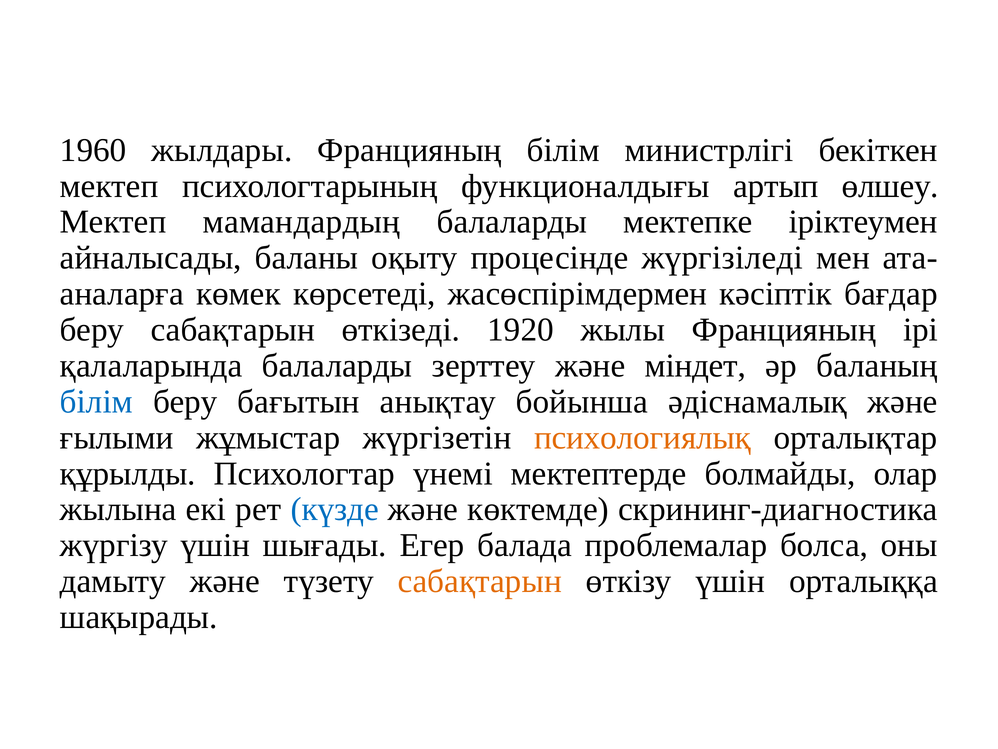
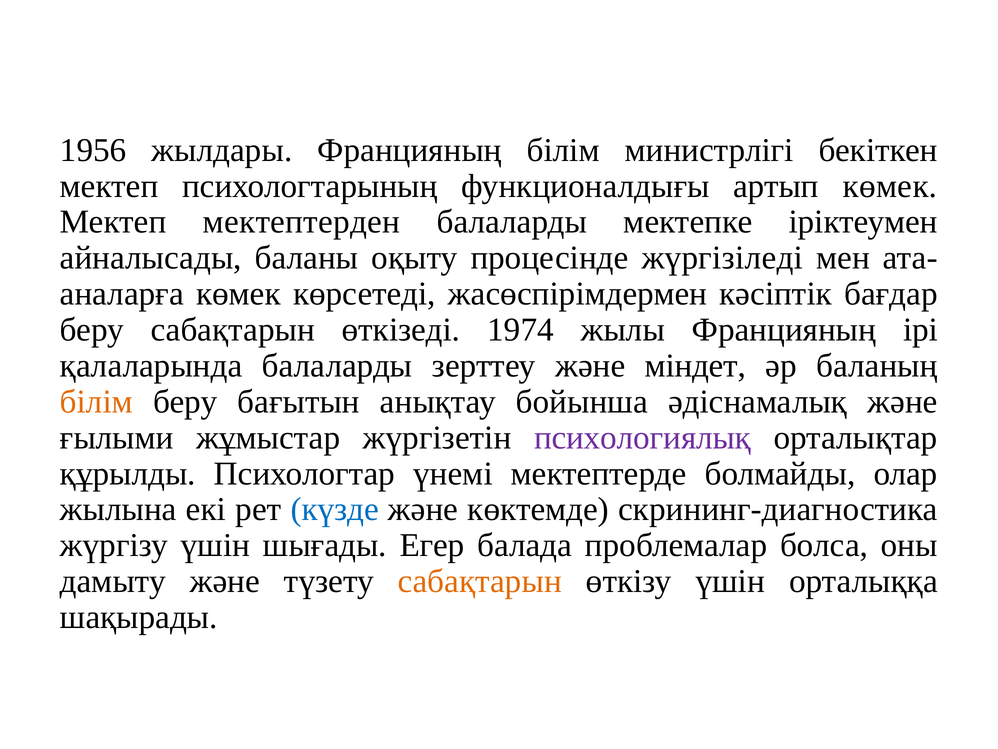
1960: 1960 -> 1956 (93, 150)
артып өлшеу: өлшеу -> көмек (890, 186)
мамандардың: мамандардың -> мектептерден (301, 222)
1920: 1920 -> 1974 (521, 330)
білім colour: blue -> orange (96, 401)
психологиялық colour: orange -> purple (643, 437)
